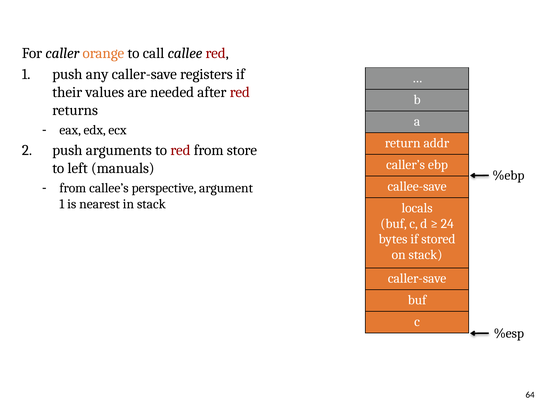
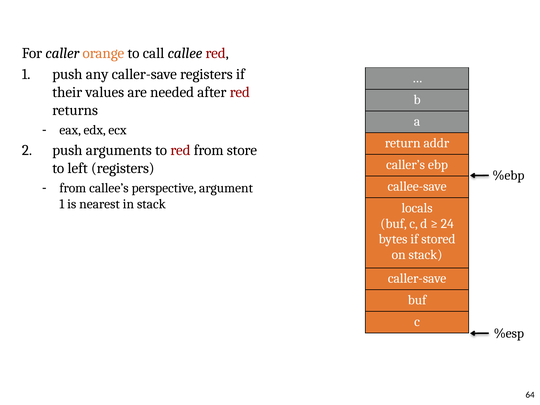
left manuals: manuals -> registers (123, 168)
